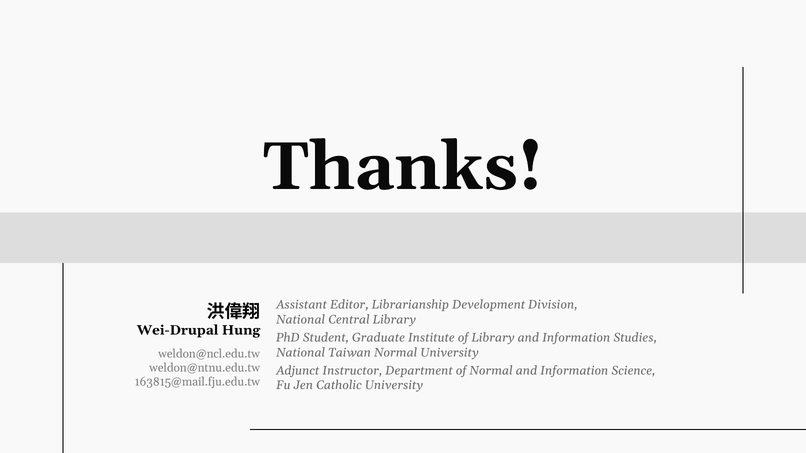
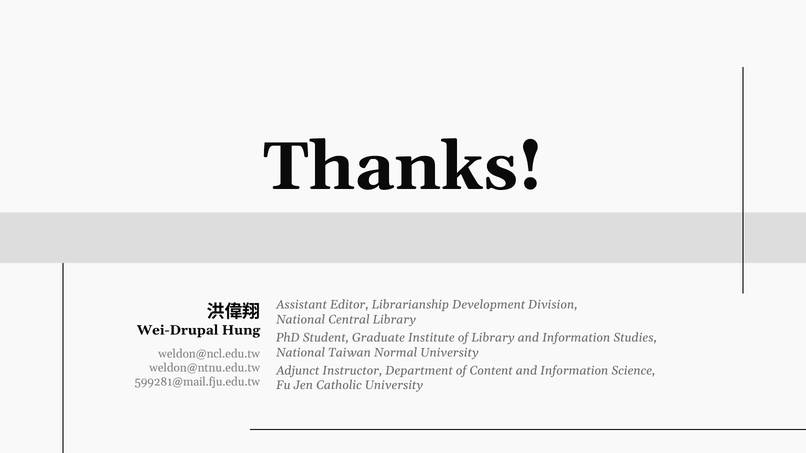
of Normal: Normal -> Content (491, 371)
163815@mail.fju.edu.tw: 163815@mail.fju.edu.tw -> 599281@mail.fju.edu.tw (197, 382)
